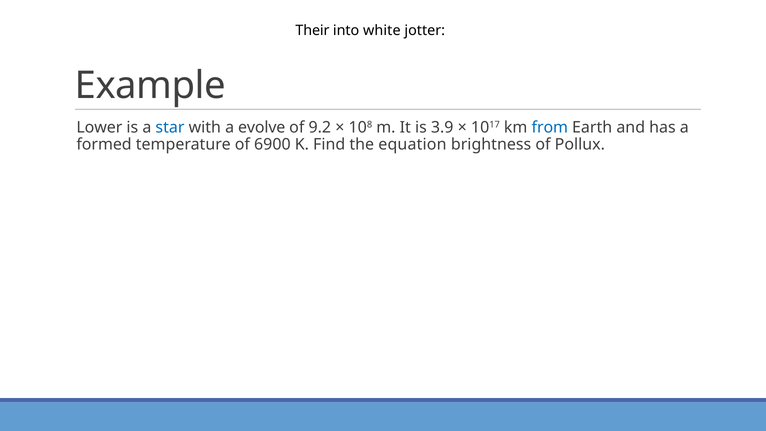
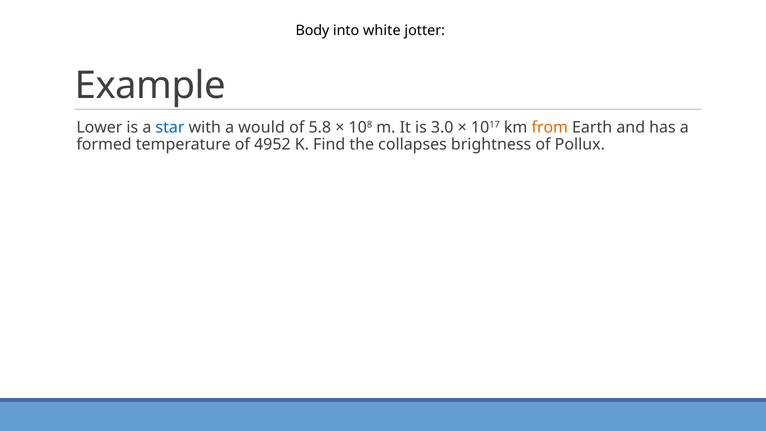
Their: Their -> Body (312, 30)
evolve: evolve -> would (262, 127)
9.2: 9.2 -> 5.8 (320, 127)
3.9: 3.9 -> 3.0 (442, 127)
from colour: blue -> orange (550, 127)
6900: 6900 -> 4952 (272, 145)
equation: equation -> collapses (413, 145)
